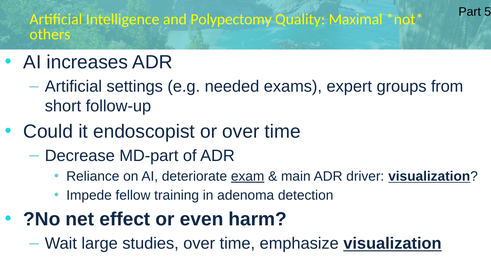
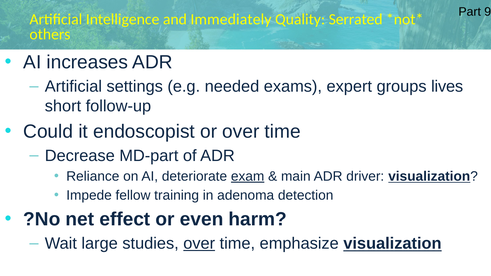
5: 5 -> 9 (488, 12)
Polypectomy: Polypectomy -> Immediately (231, 19)
Maximal: Maximal -> Serrated (356, 19)
from: from -> lives (447, 87)
over underline: none -> present (199, 244)
